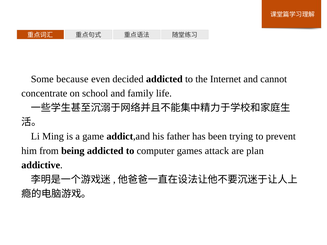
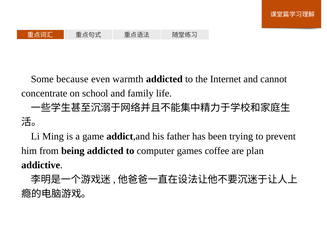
decided: decided -> warmth (128, 79)
attack: attack -> coffee (217, 151)
